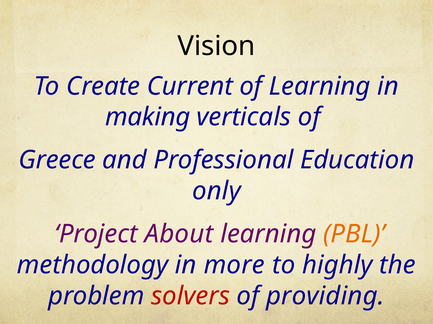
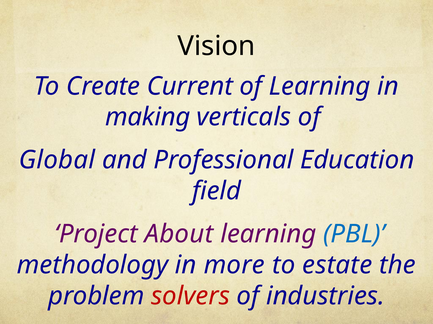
Greece: Greece -> Global (57, 160)
only: only -> field (217, 191)
PBL colour: orange -> blue (354, 235)
highly: highly -> estate (337, 266)
providing: providing -> industries (325, 297)
